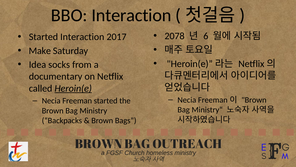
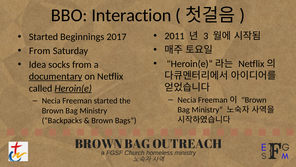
2078: 2078 -> 2011 (175, 36)
6: 6 -> 3 (206, 36)
Started Interaction: Interaction -> Beginnings (82, 37)
Make: Make -> From (40, 51)
documentary underline: none -> present (56, 76)
